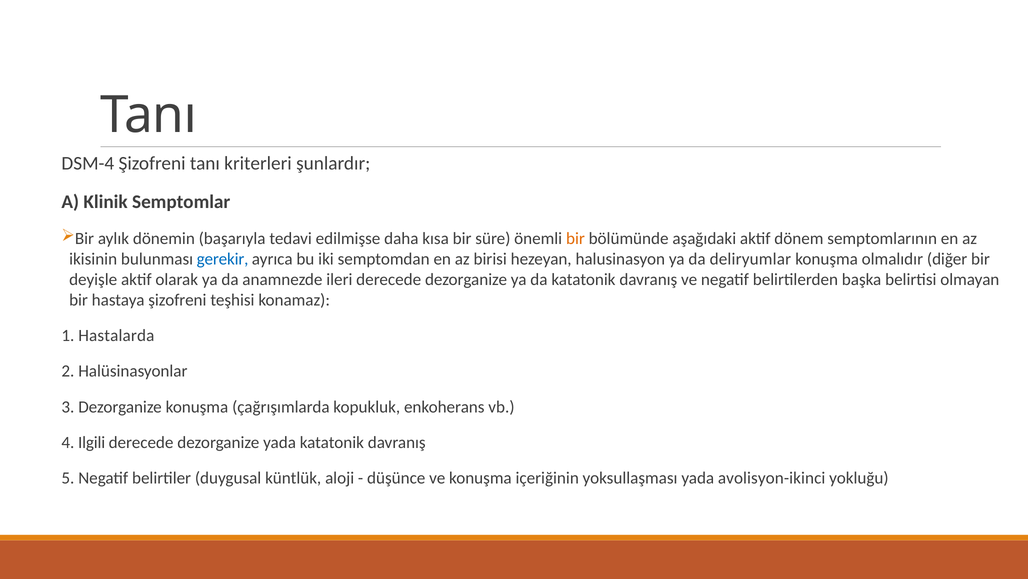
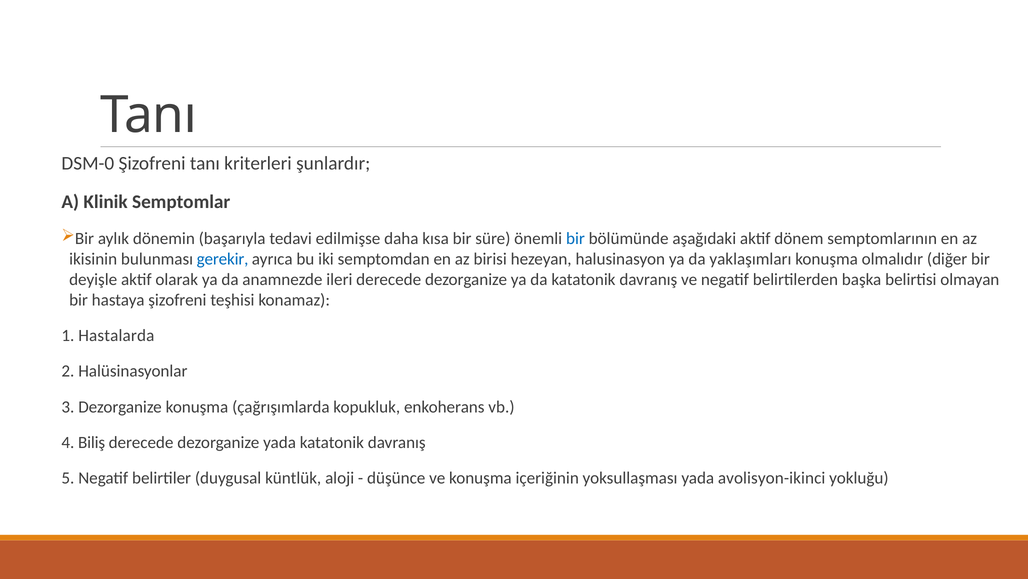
DSM-4: DSM-4 -> DSM-0 (88, 163)
bir colour: orange -> blue (575, 238)
deliryumlar: deliryumlar -> yaklaşımları (750, 259)
Ilgili: Ilgili -> Biliş (92, 442)
